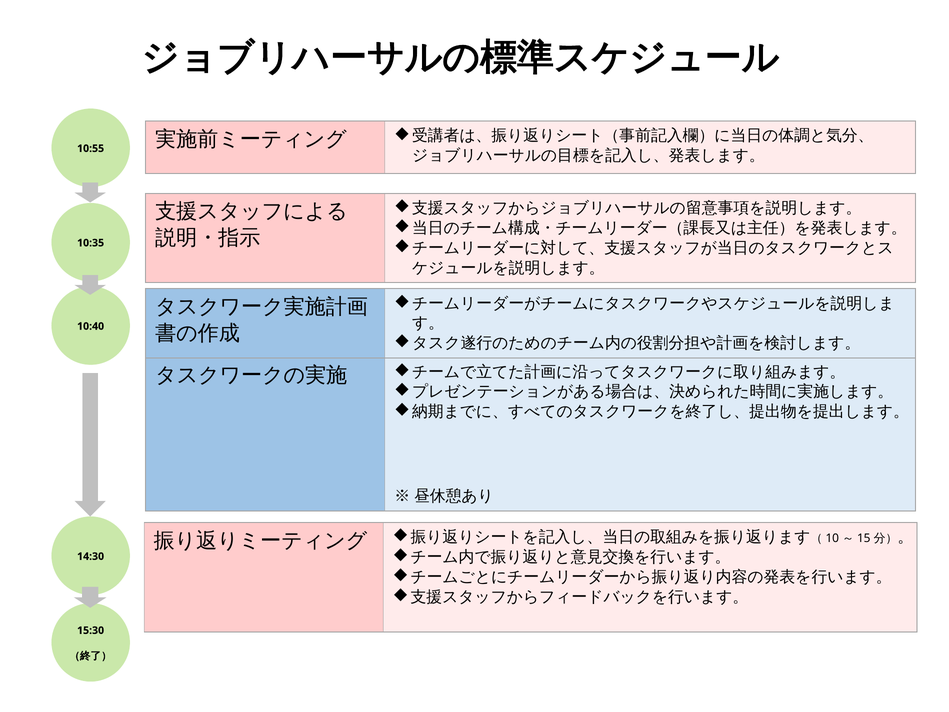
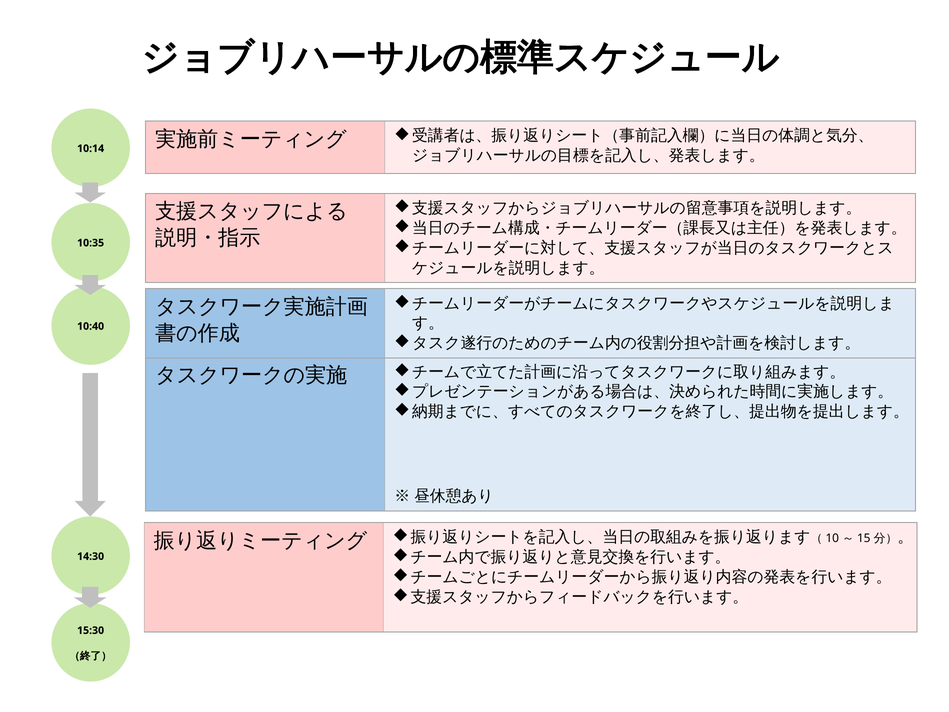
10:55: 10:55 -> 10:14 (91, 148)
